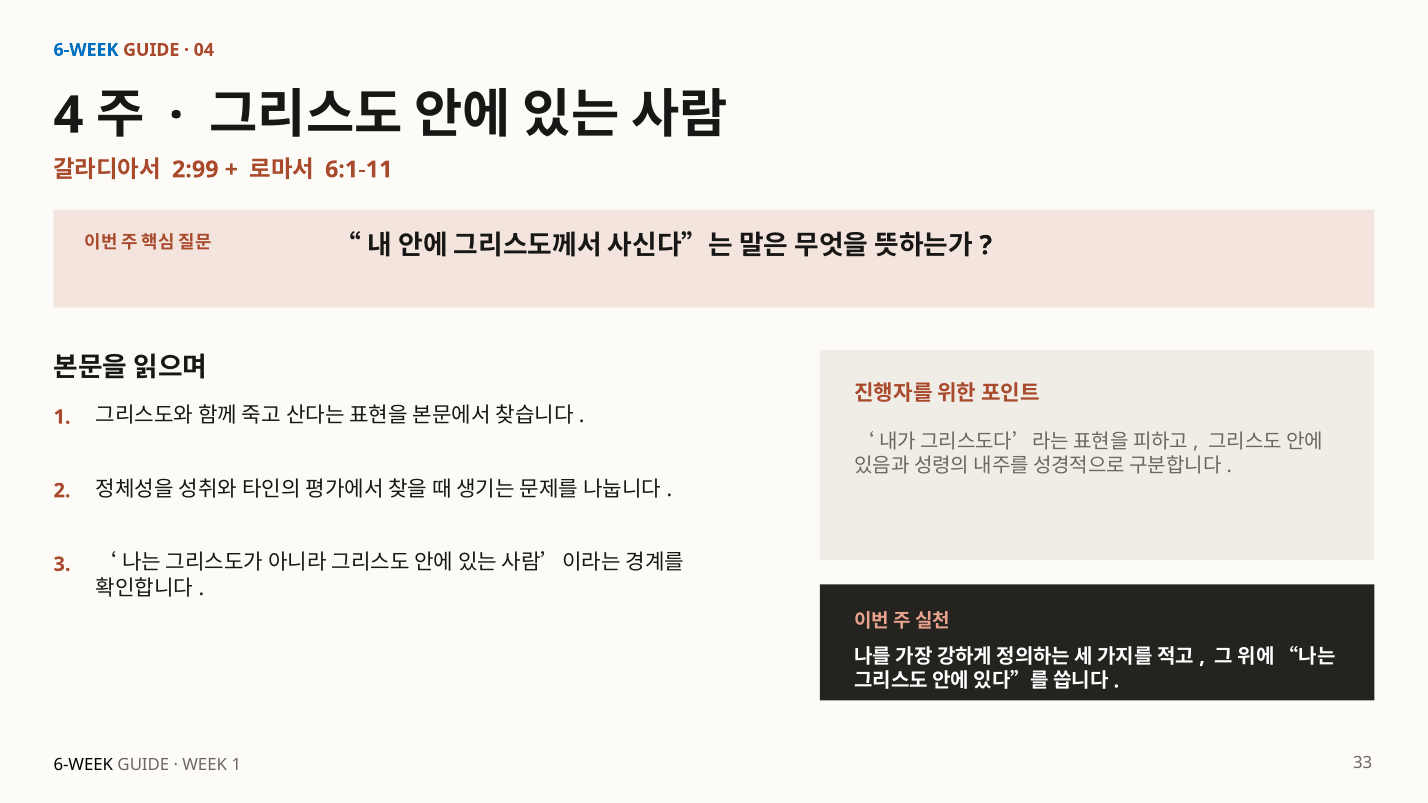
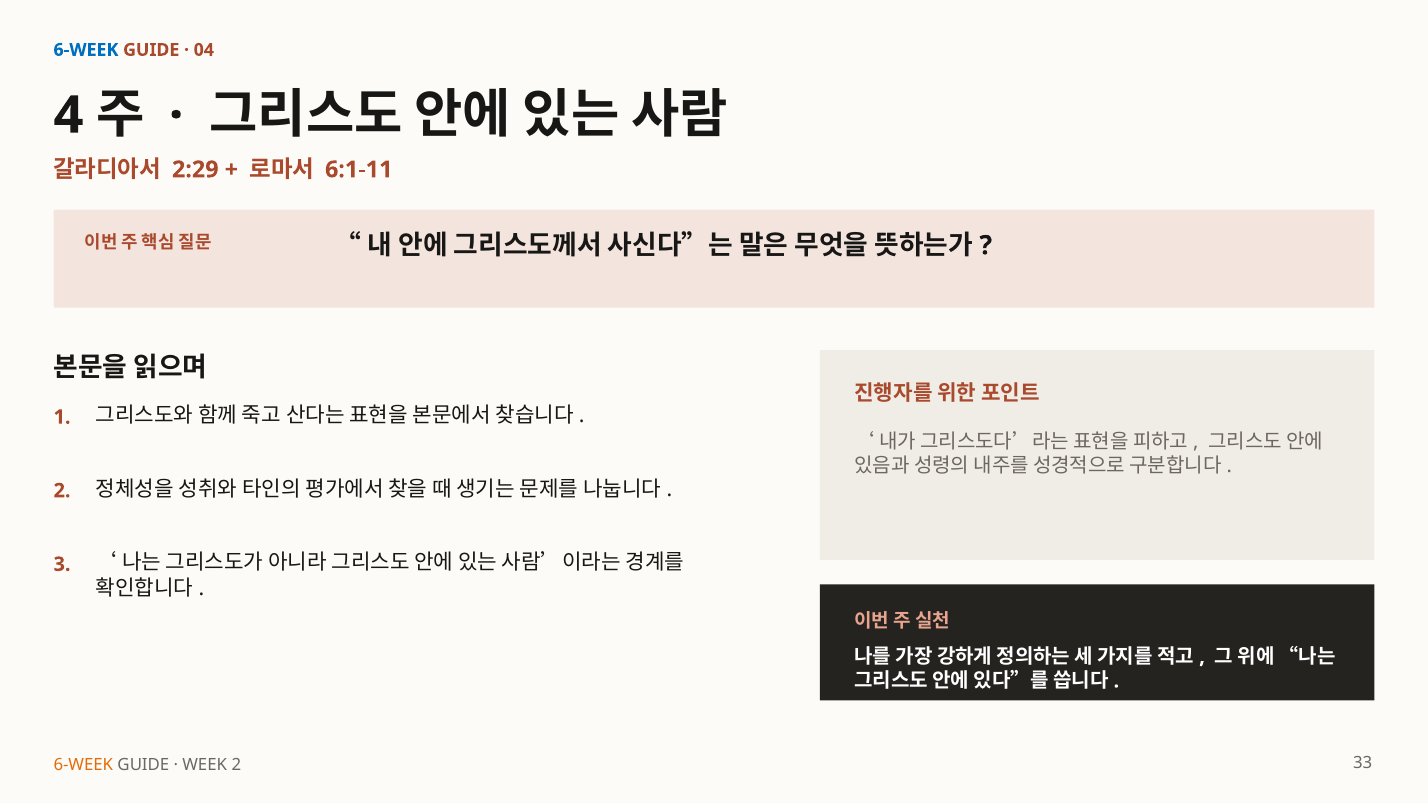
2:99: 2:99 -> 2:29 (195, 170)
6-WEEK colour: black -> orange (83, 765)
WEEK 1: 1 -> 2 (236, 765)
